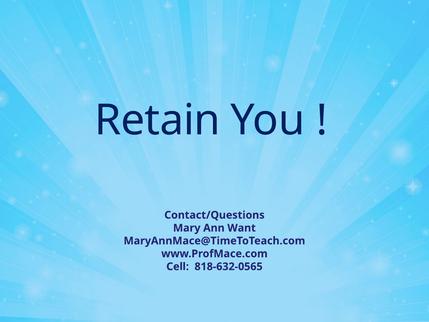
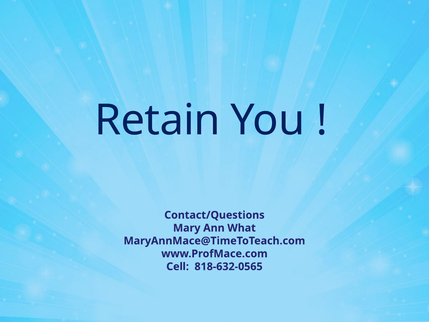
Want: Want -> What (242, 228)
